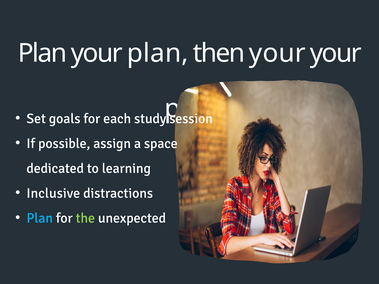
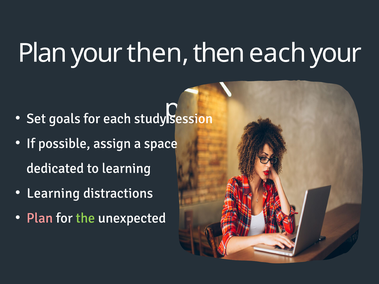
Plan your plan: plan -> then (158, 53)
then your: your -> each (278, 53)
Inclusive: Inclusive -> Learning (53, 193)
Plan colour: light blue -> pink (40, 218)
